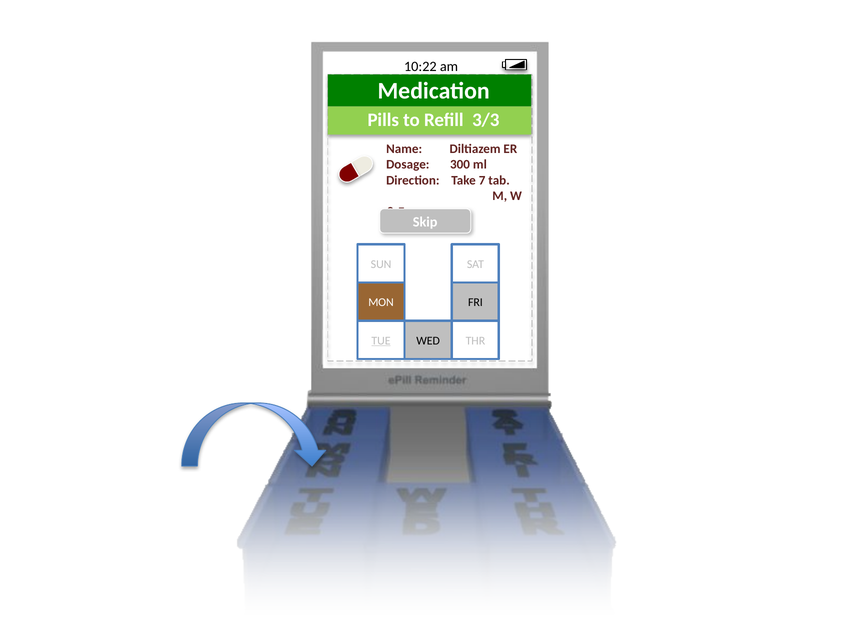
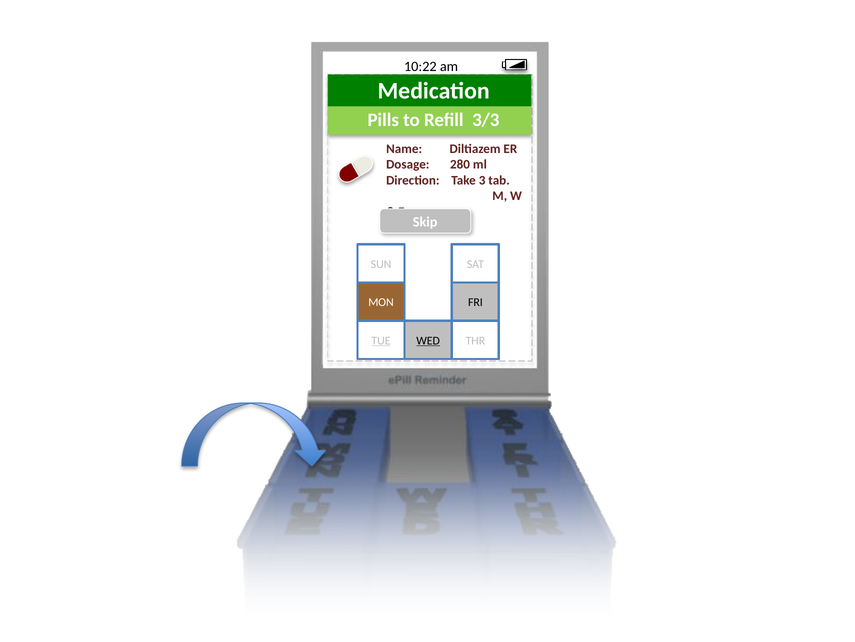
300: 300 -> 280 (460, 164)
7: 7 -> 3 (482, 180)
WED underline: none -> present (428, 340)
